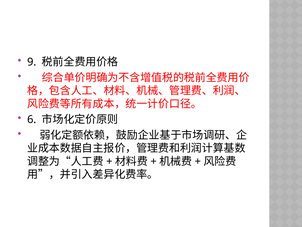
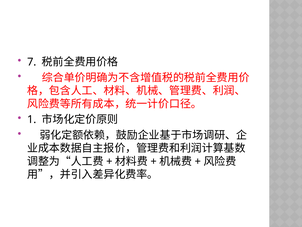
9: 9 -> 7 (32, 62)
6: 6 -> 1 (32, 119)
